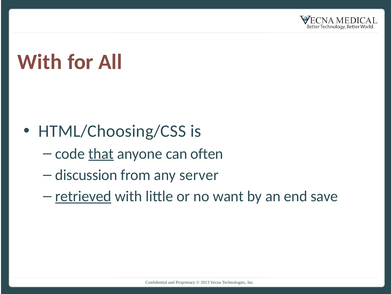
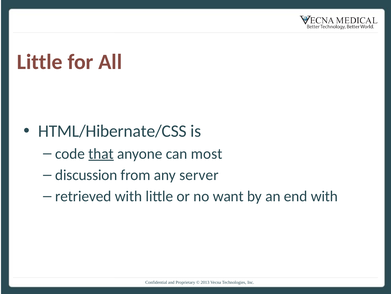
With: With -> Little (40, 62)
HTML/Choosing/CSS: HTML/Choosing/CSS -> HTML/Hibernate/CSS (112, 131)
often: often -> most (207, 153)
retrieved underline: present -> none (83, 196)
end save: save -> with (324, 196)
